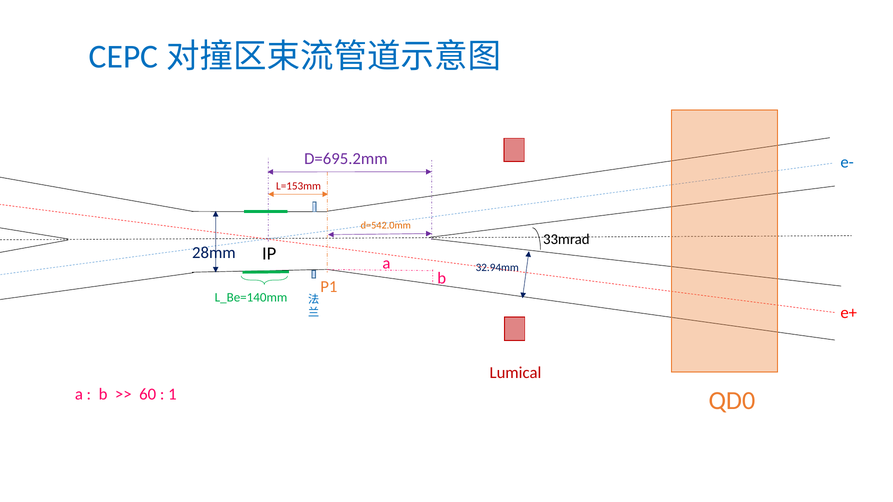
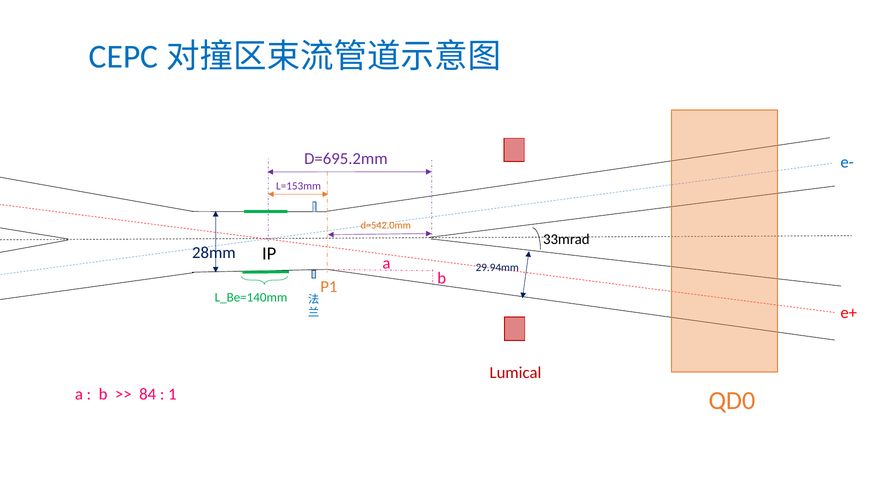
L=153mm colour: red -> purple (299, 186)
32.94mm: 32.94mm -> 29.94mm (497, 268)
60: 60 -> 84 (148, 394)
